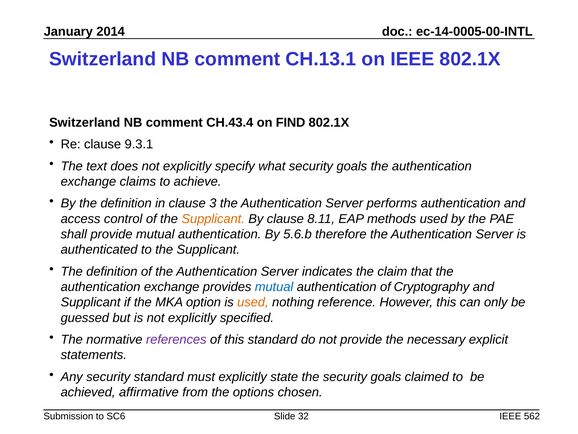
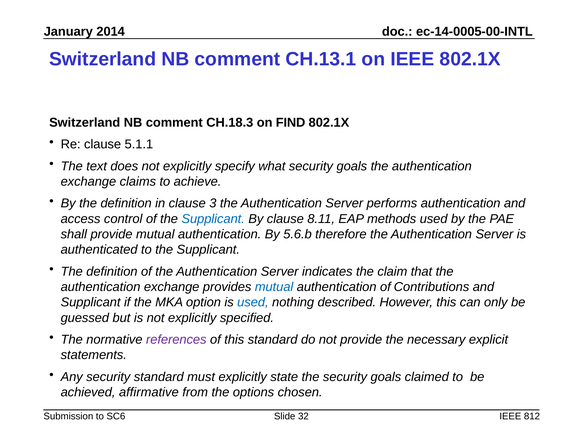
CH.43.4: CH.43.4 -> CH.18.3 (230, 122)
9.3.1: 9.3.1 -> 5.1.1 (139, 144)
Supplicant colour: orange -> blue (213, 219)
Cryptography: Cryptography -> Contributions (432, 287)
used colour: orange -> blue (253, 302)
reference: reference -> described (347, 302)
562: 562 -> 812 (532, 416)
